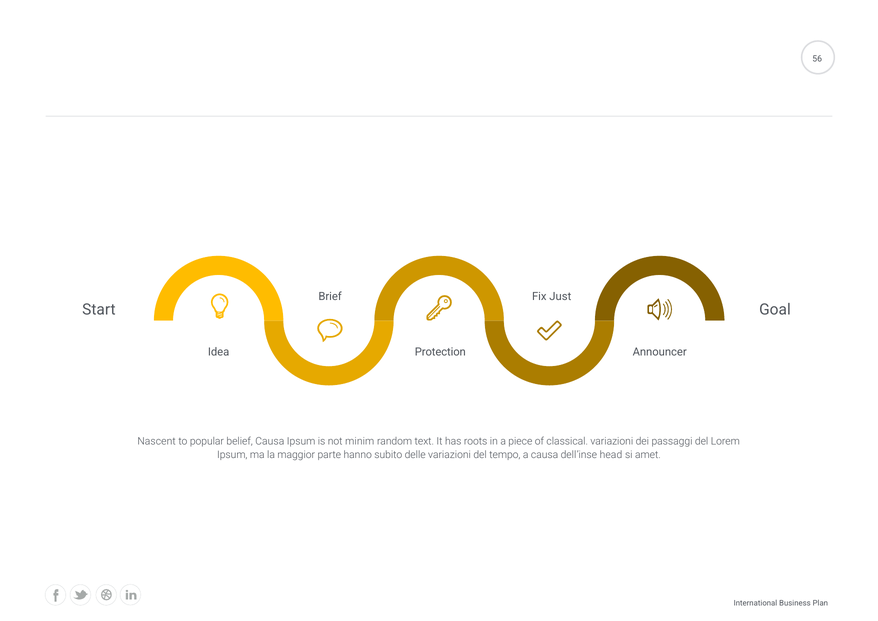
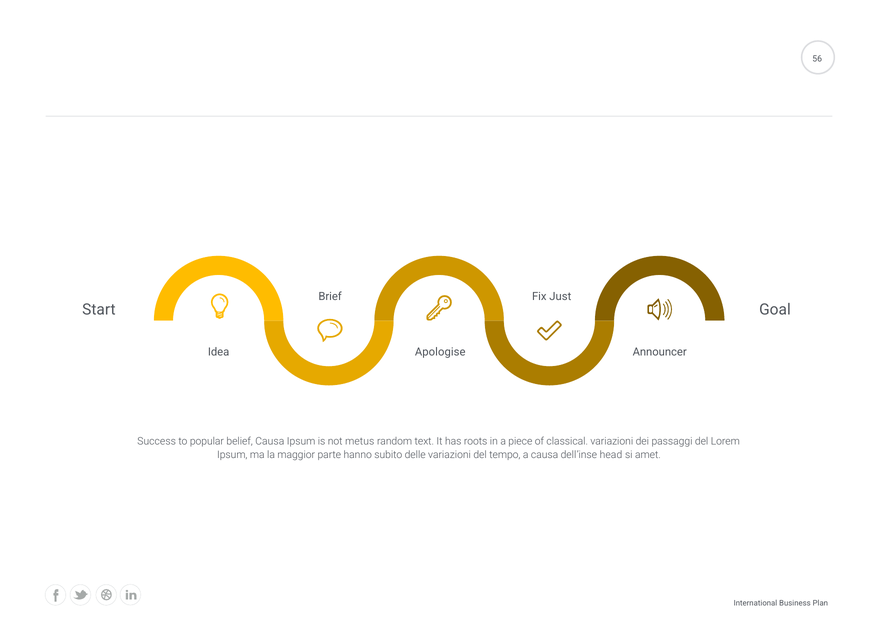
Protection: Protection -> Apologise (440, 352)
Nascent: Nascent -> Success (157, 441)
minim: minim -> metus (360, 441)
